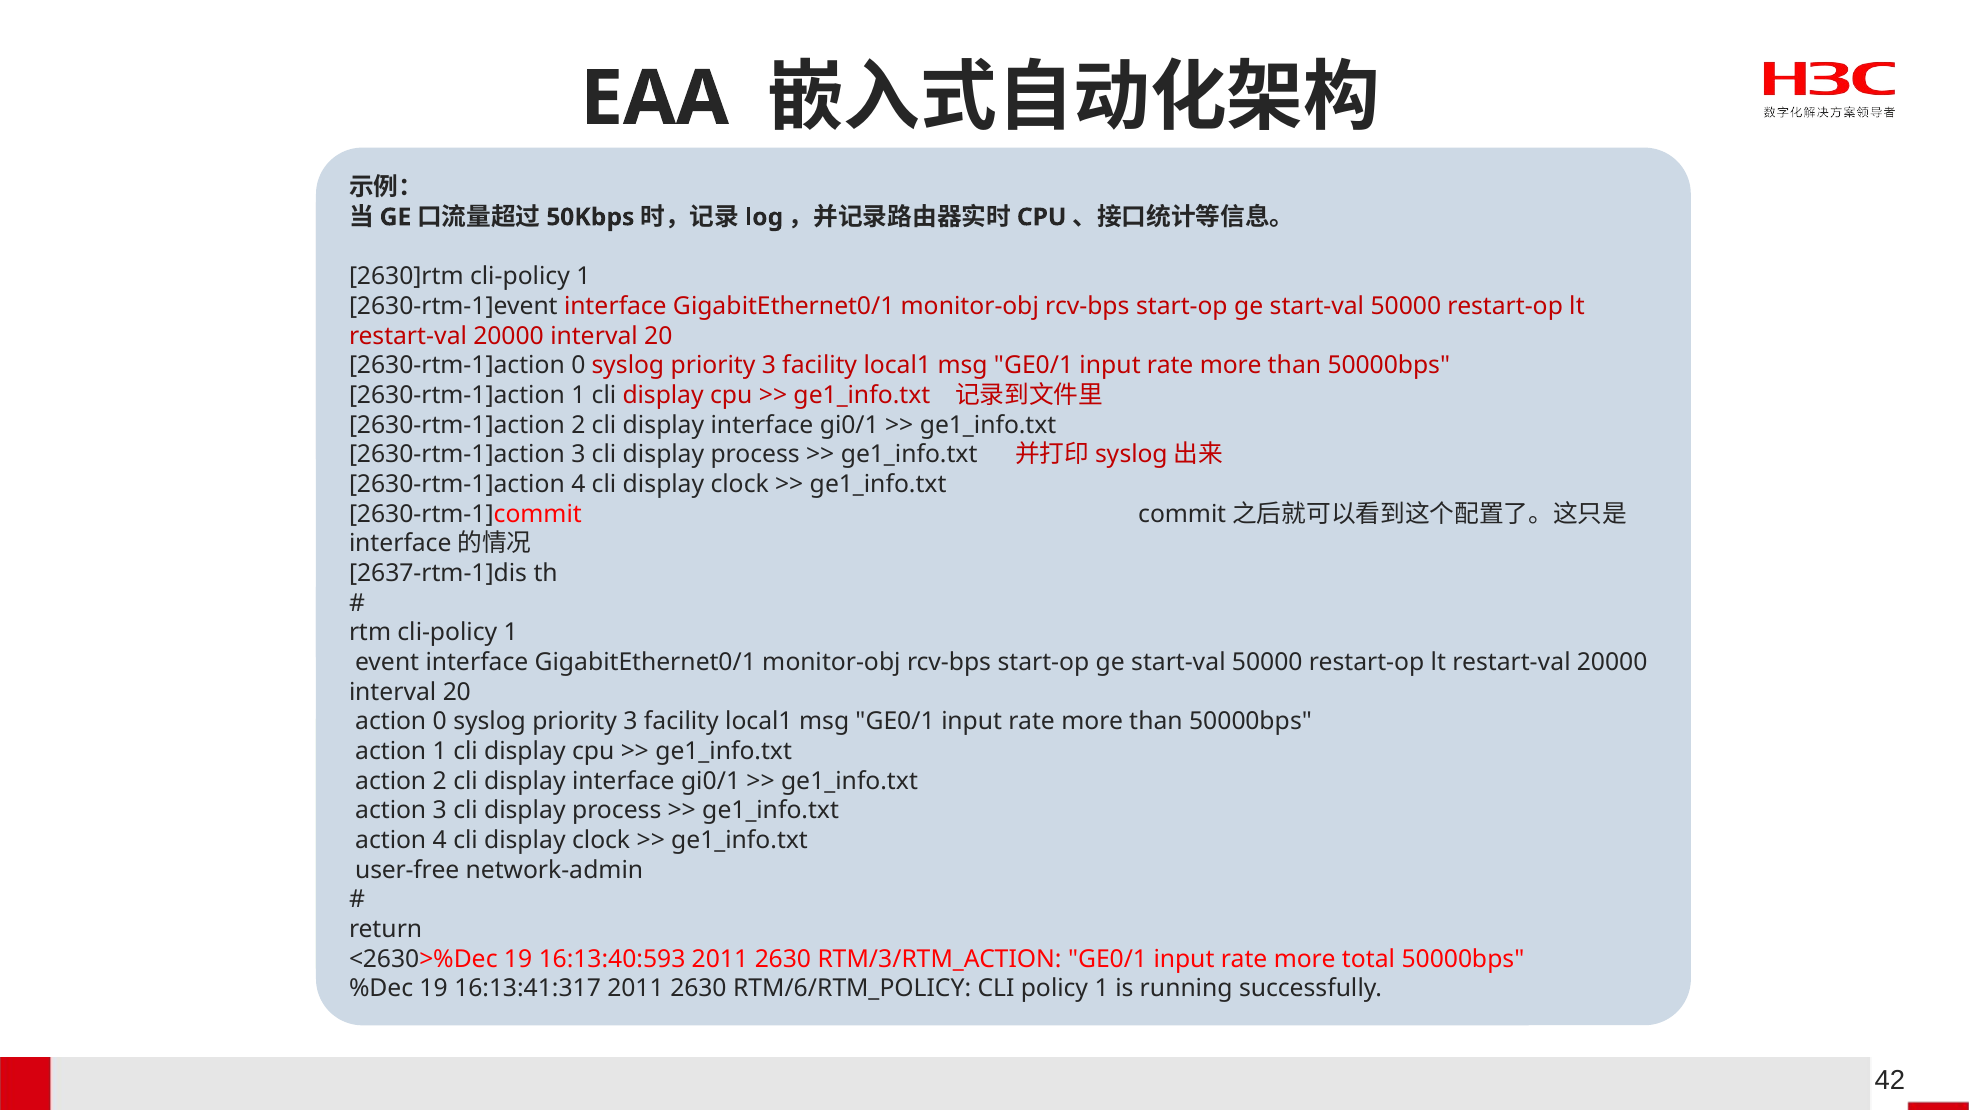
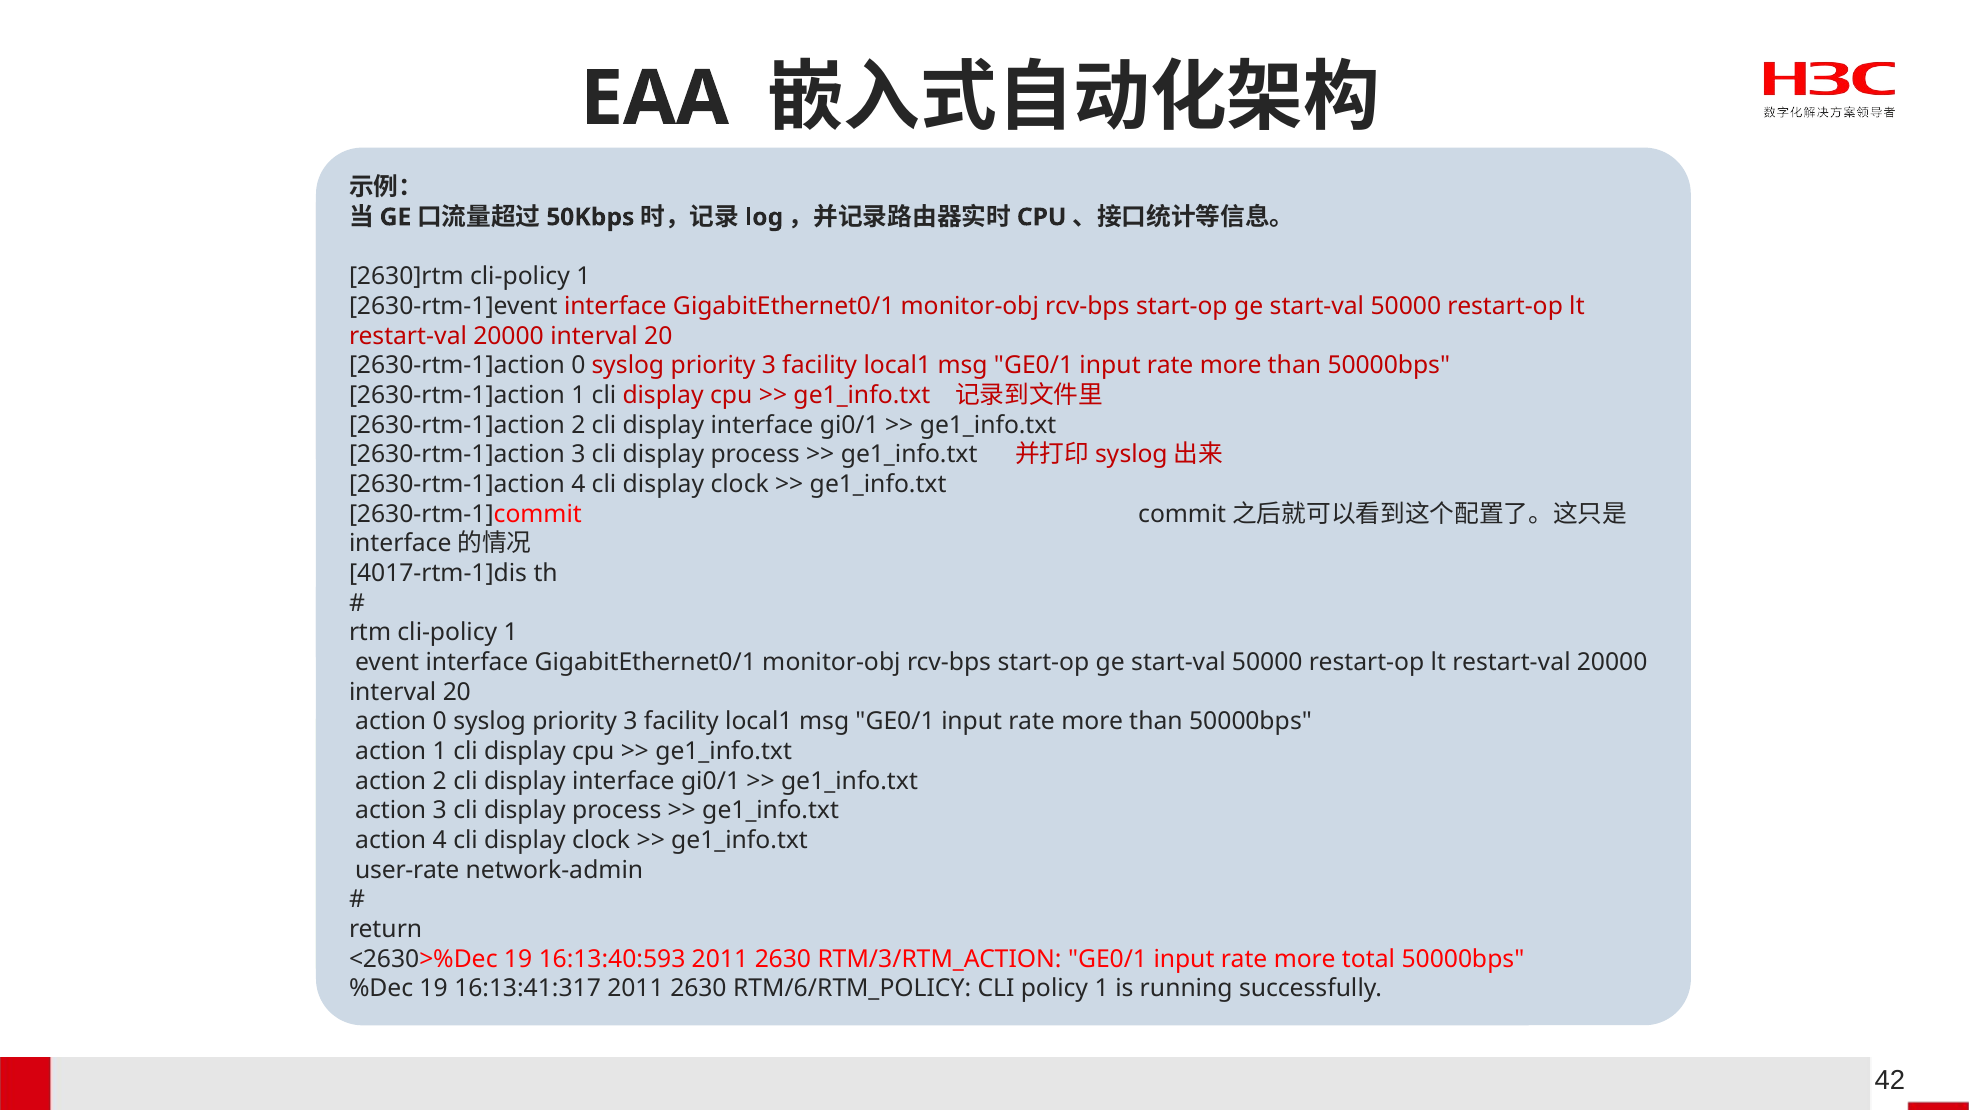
2637-rtm-1]dis: 2637-rtm-1]dis -> 4017-rtm-1]dis (438, 573)
user-free: user-free -> user-rate (407, 870)
